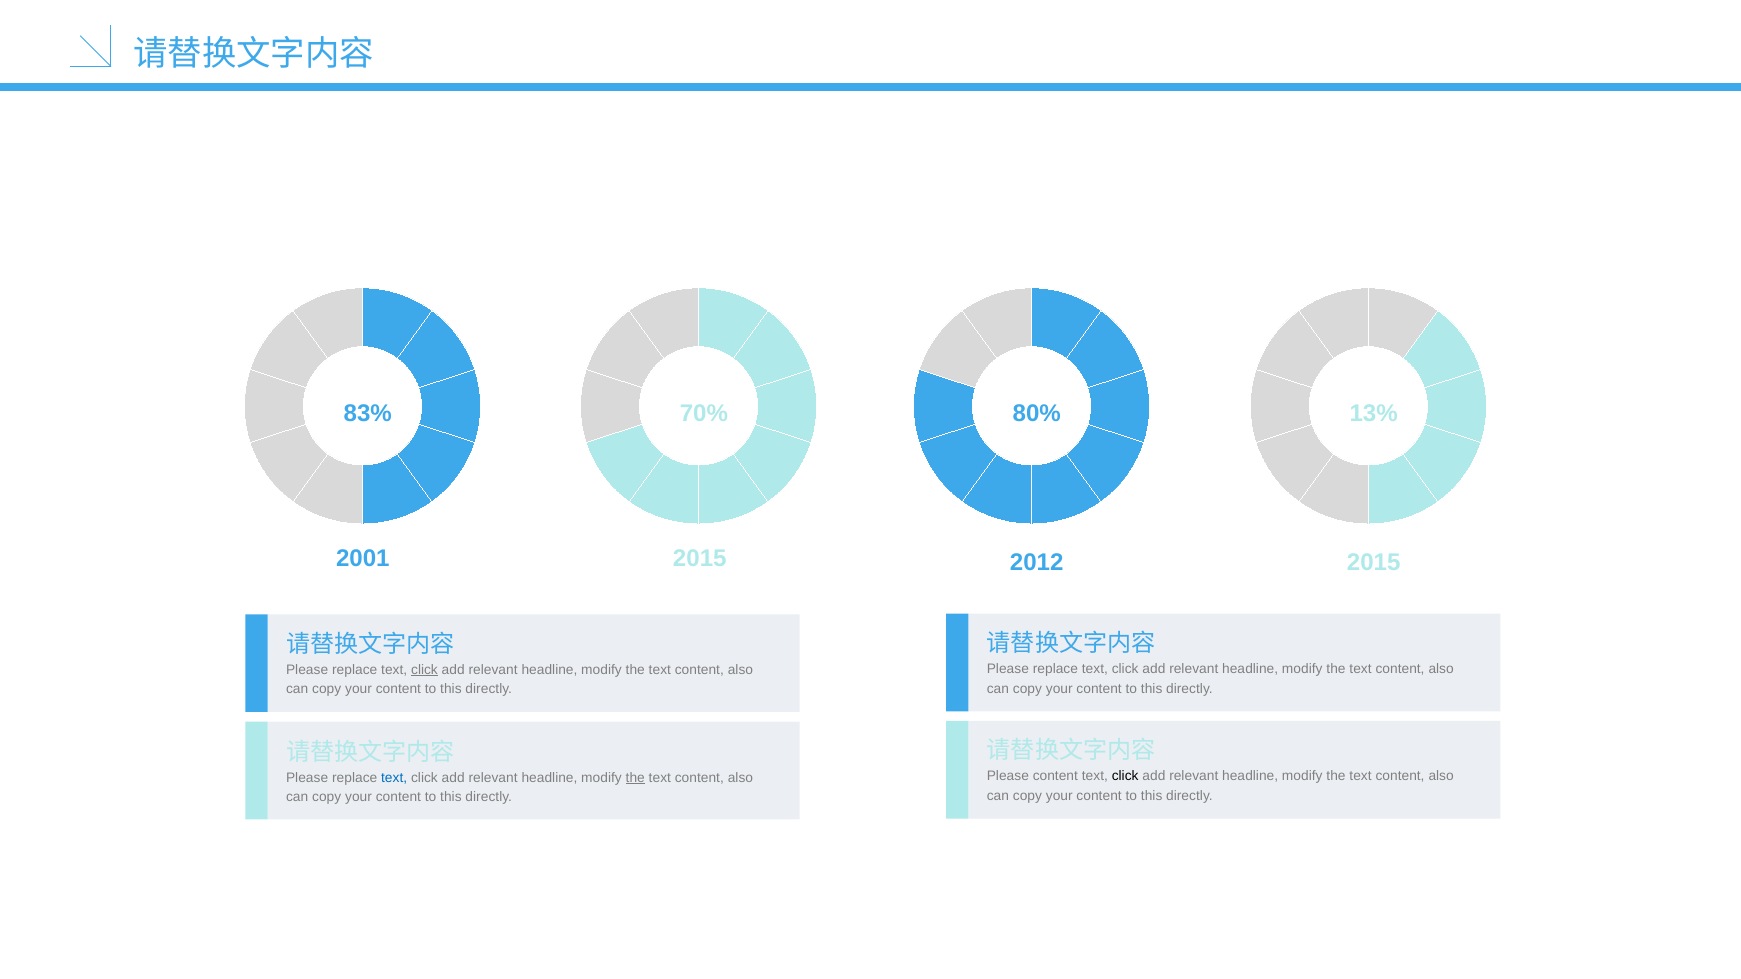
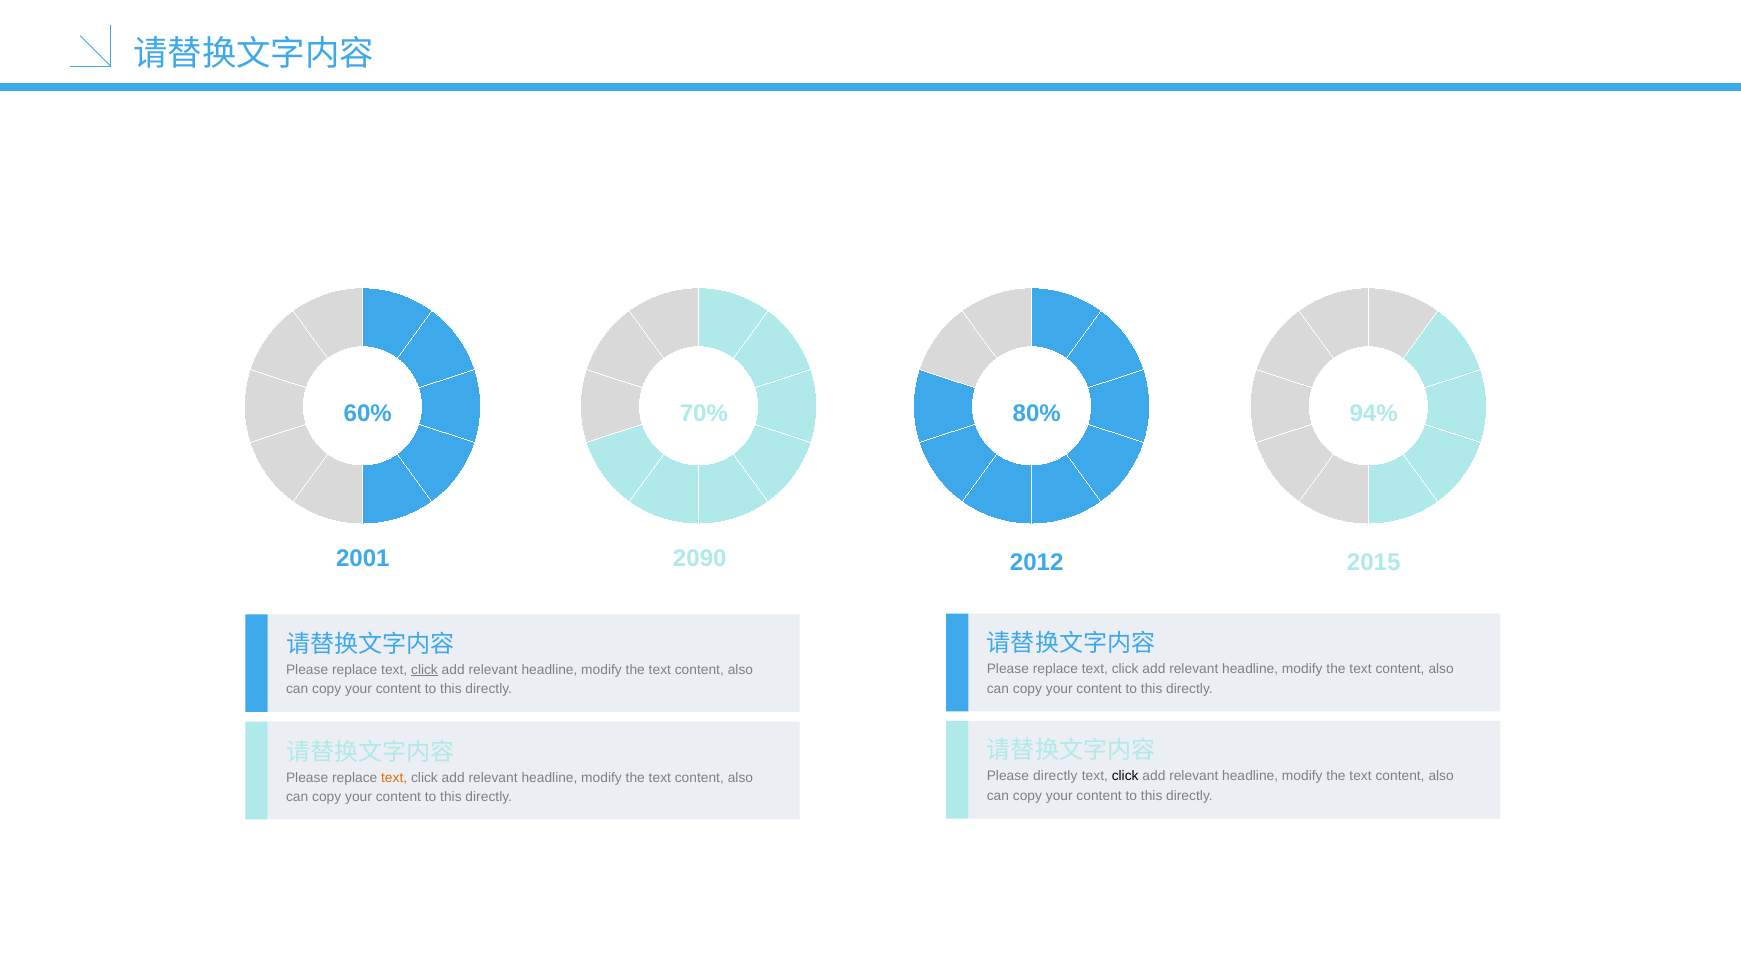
83%: 83% -> 60% (368, 414)
13%: 13% -> 94% (1374, 414)
2015: 2015 -> 2090 (700, 558)
Please content: content -> directly (1055, 776)
text colour: blue -> orange (394, 778)
the underline: present -> none (635, 778)
